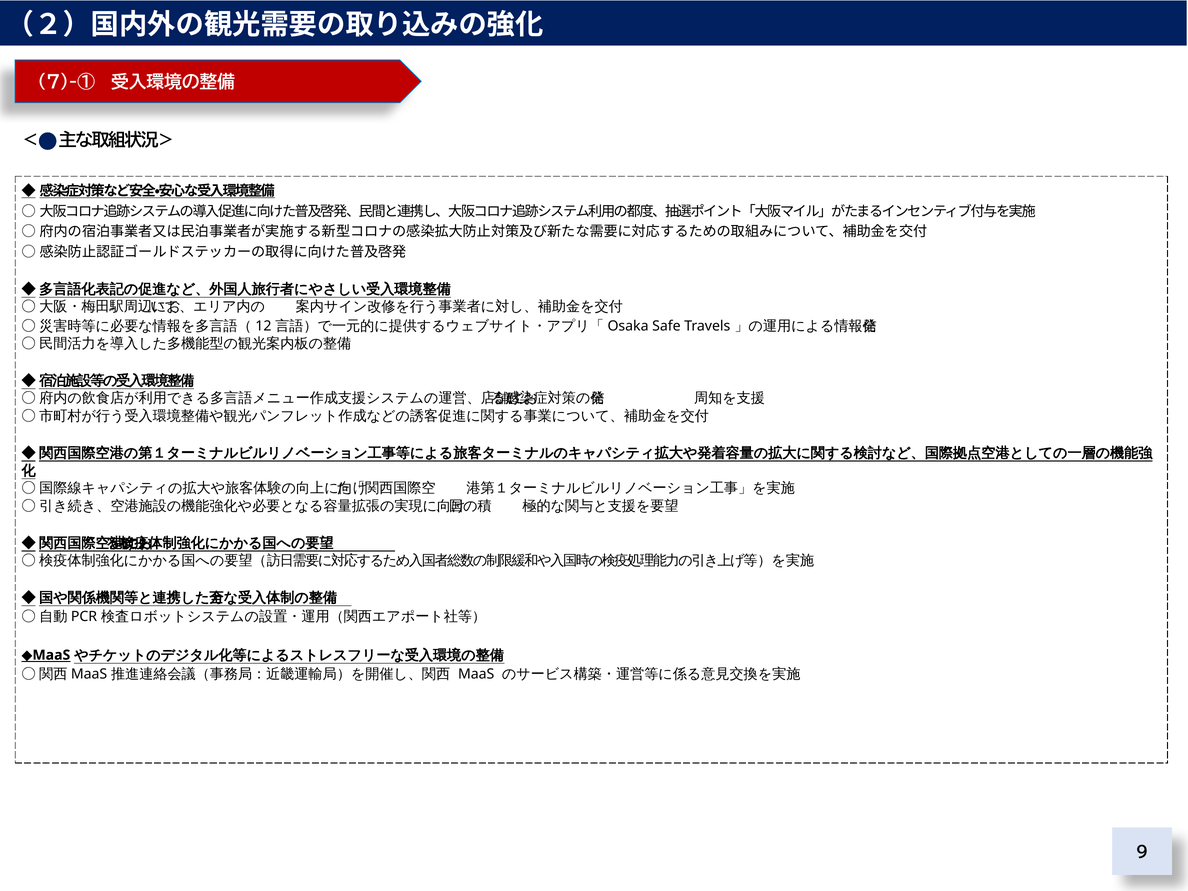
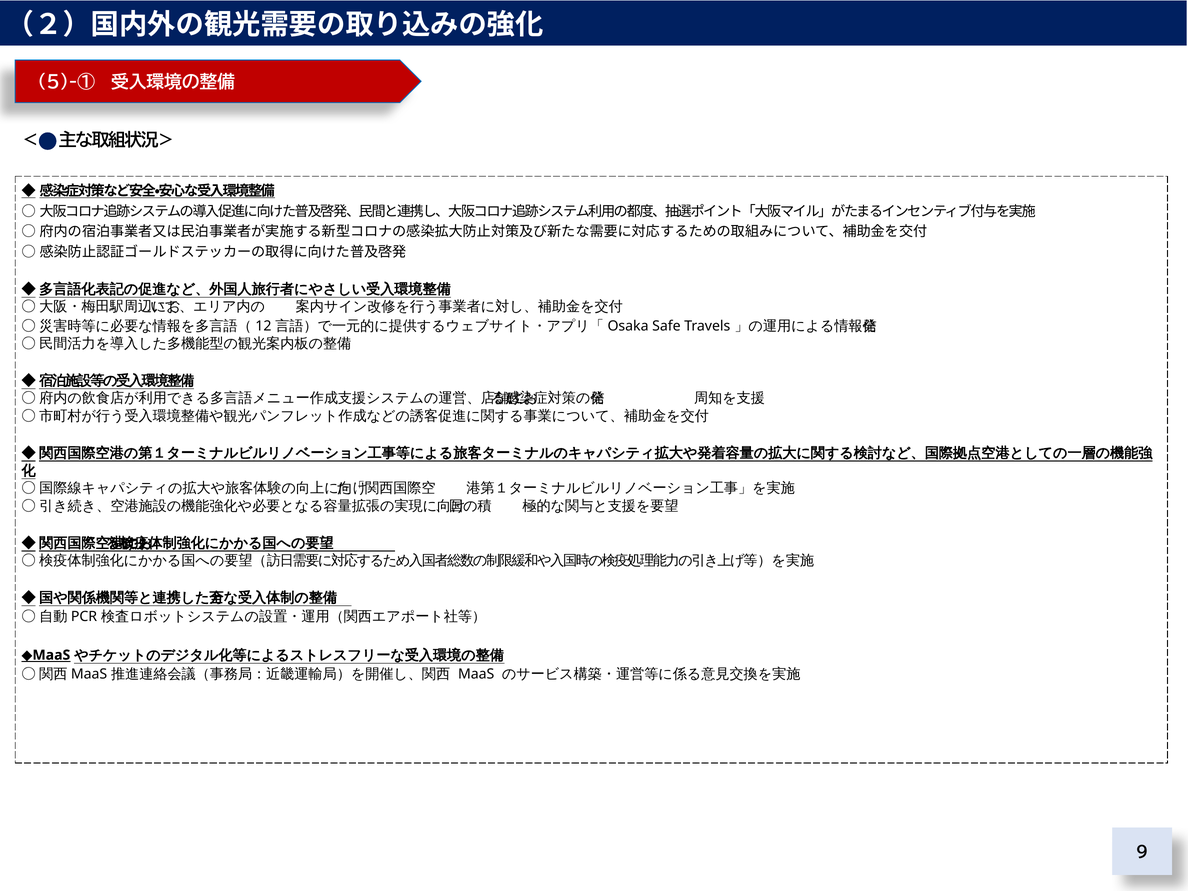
7)-①: 7)-① -> 5)-① (66, 83)
